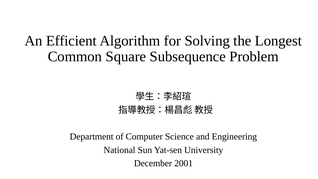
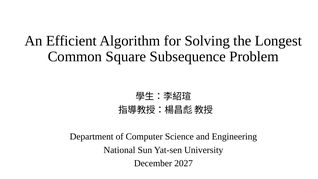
2001: 2001 -> 2027 (184, 163)
